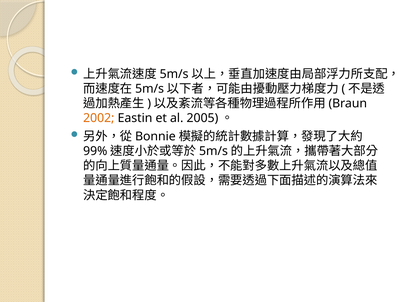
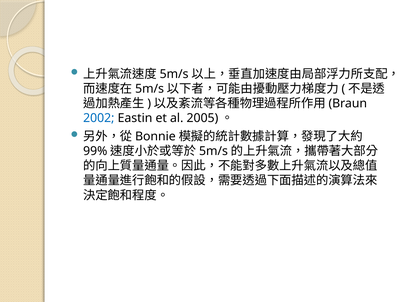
2002 colour: orange -> blue (99, 118)
